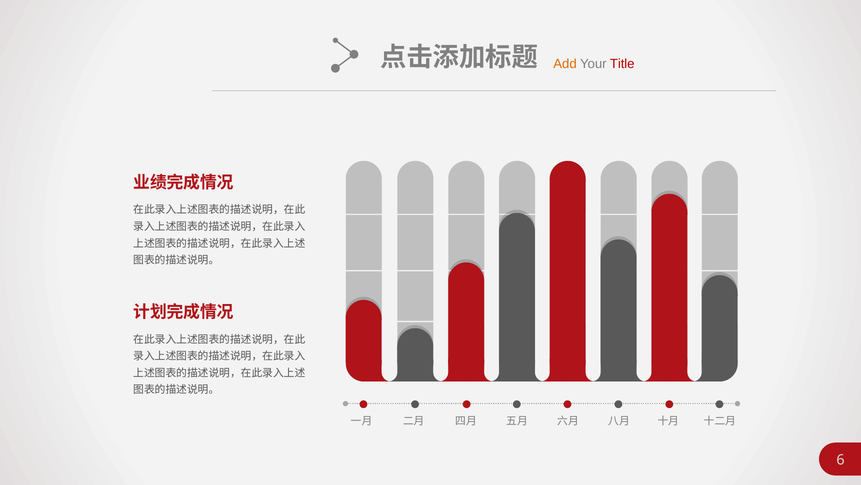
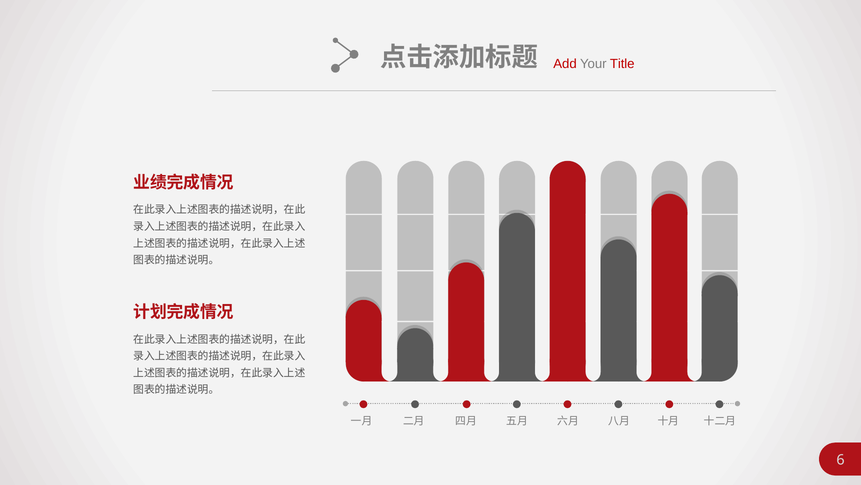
Add colour: orange -> red (565, 64)
